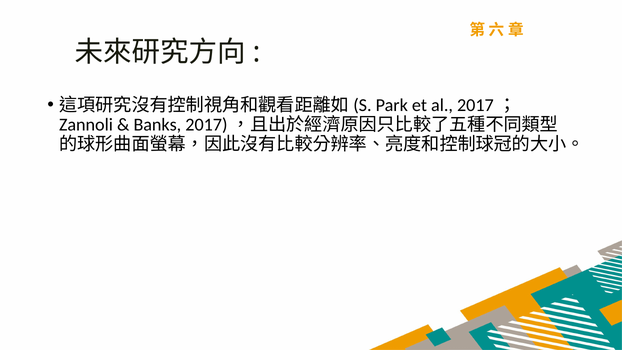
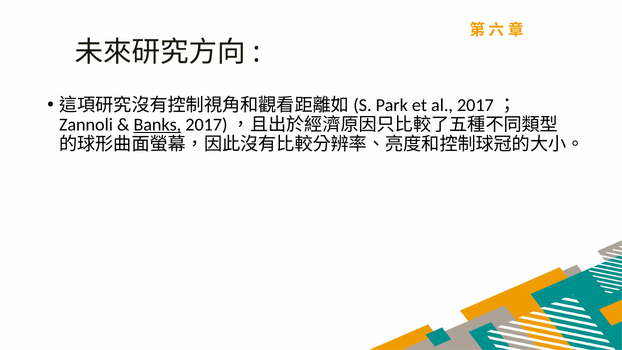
Banks underline: none -> present (157, 125)
